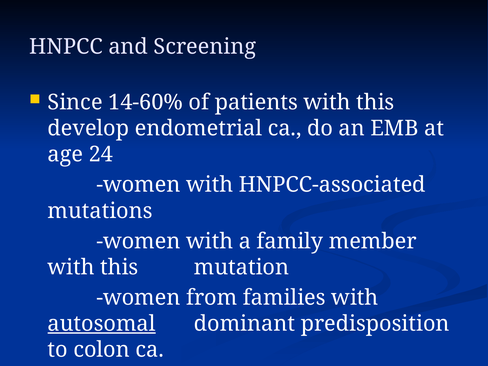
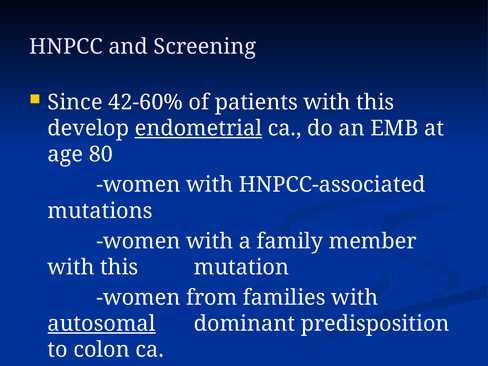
14-60%: 14-60% -> 42-60% (146, 102)
endometrial underline: none -> present (198, 128)
24: 24 -> 80 (101, 154)
